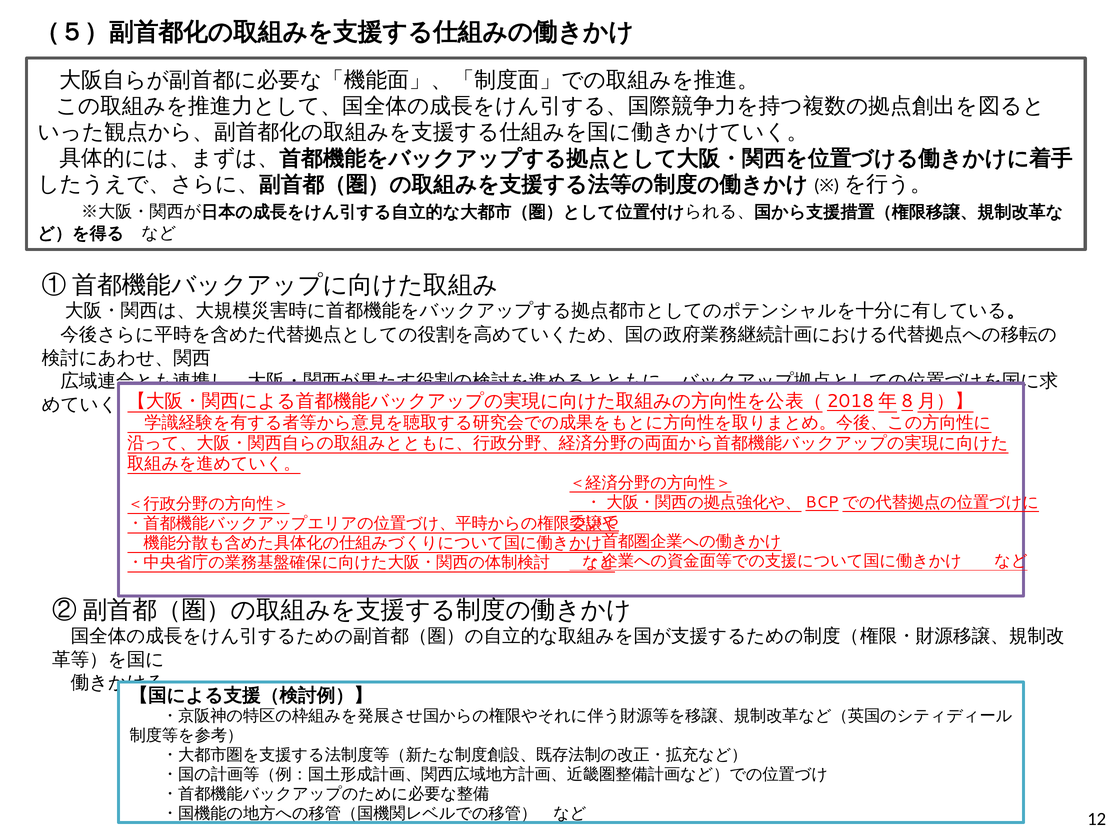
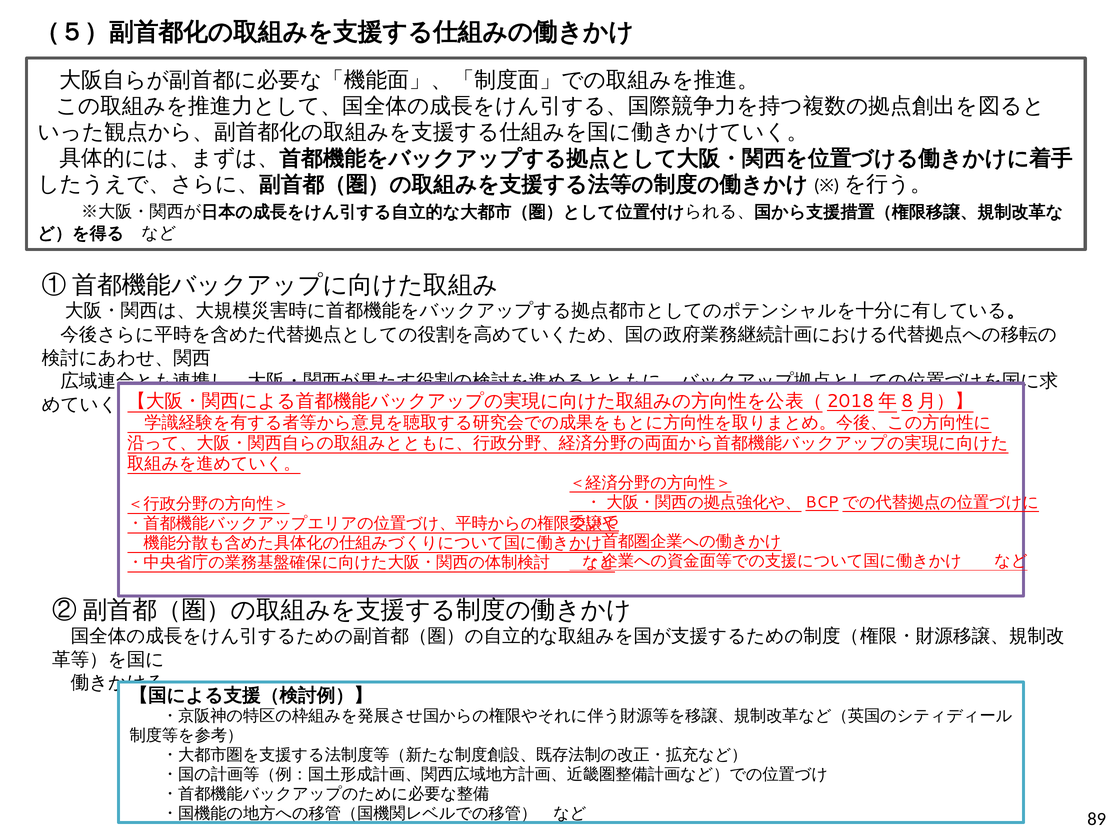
12: 12 -> 89 (1097, 819)
